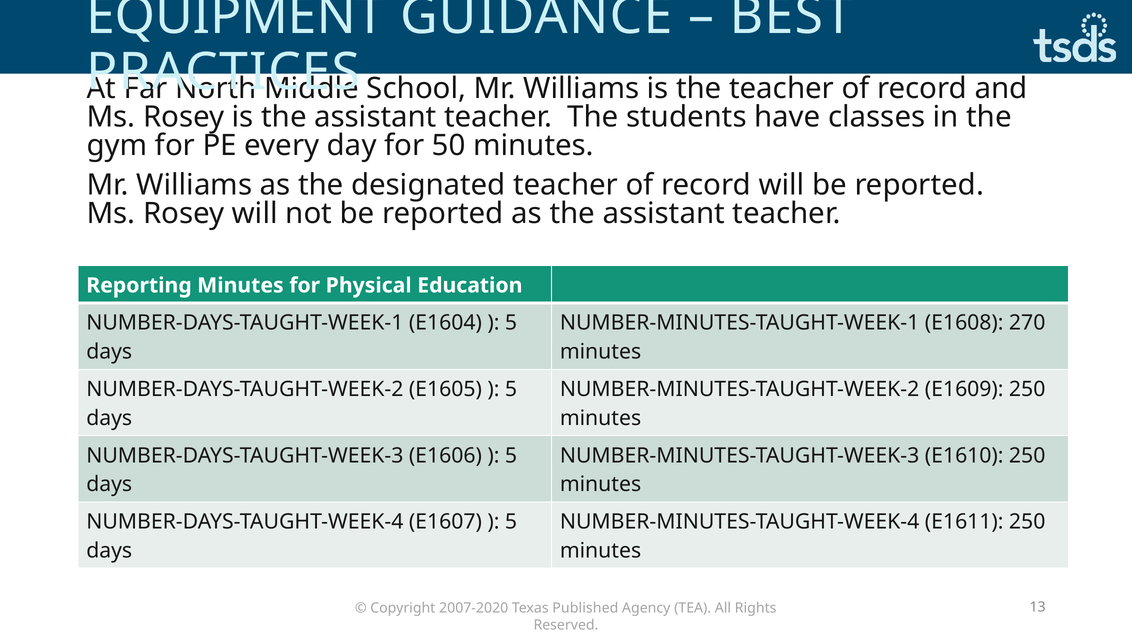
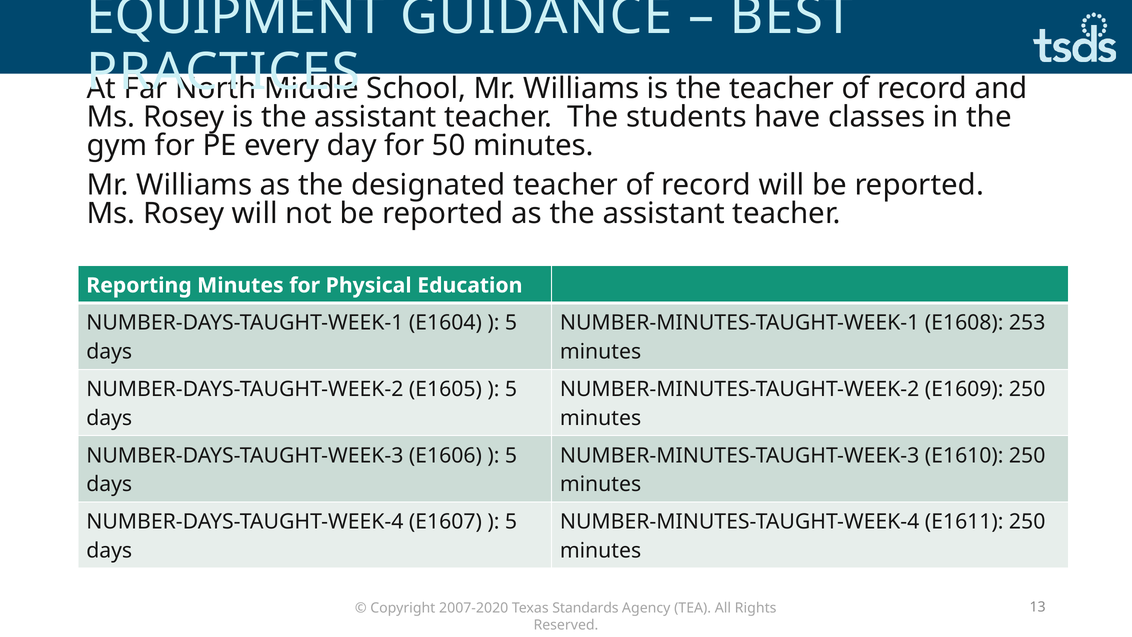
270: 270 -> 253 (1027, 323)
Published: Published -> Standards (585, 608)
